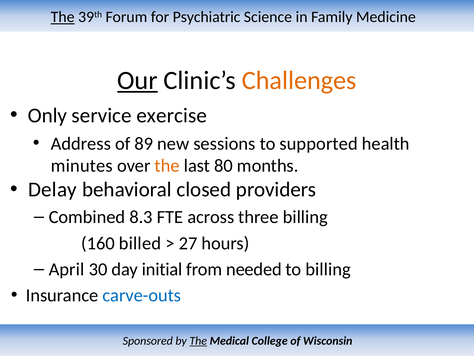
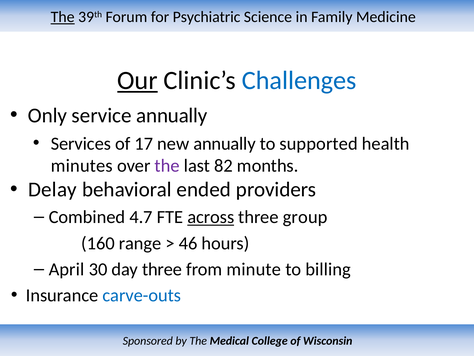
Challenges colour: orange -> blue (299, 80)
service exercise: exercise -> annually (172, 115)
Address: Address -> Services (81, 143)
89: 89 -> 17 (144, 143)
new sessions: sessions -> annually (225, 143)
the colour: orange -> purple (167, 166)
80: 80 -> 82 (223, 166)
closed: closed -> ended (204, 189)
8.3: 8.3 -> 4.7 (141, 217)
across underline: none -> present (211, 217)
three billing: billing -> group (305, 217)
billed: billed -> range (140, 243)
27: 27 -> 46 (188, 243)
day initial: initial -> three (162, 269)
needed: needed -> minute (254, 269)
The underline: present -> none (198, 341)
